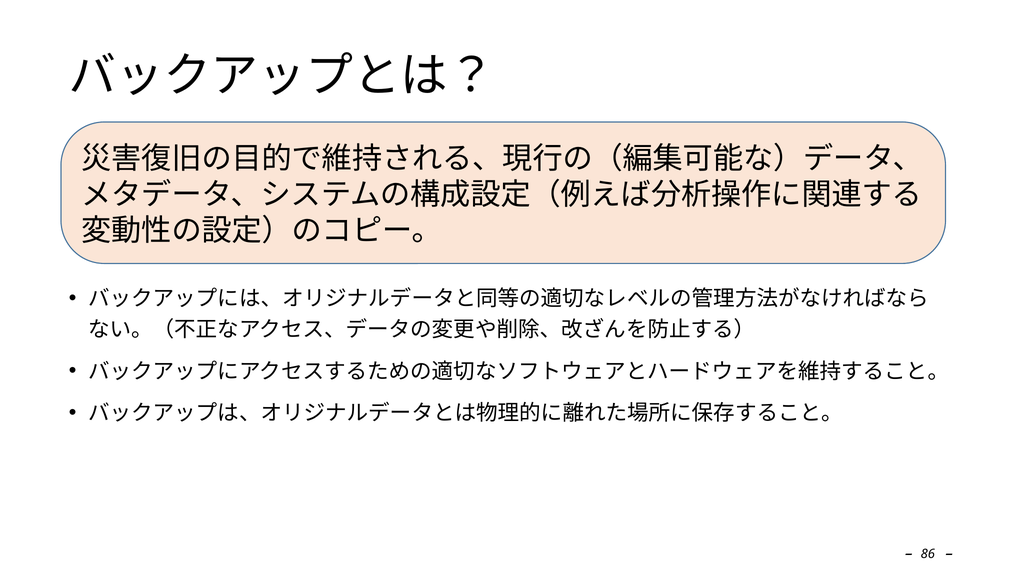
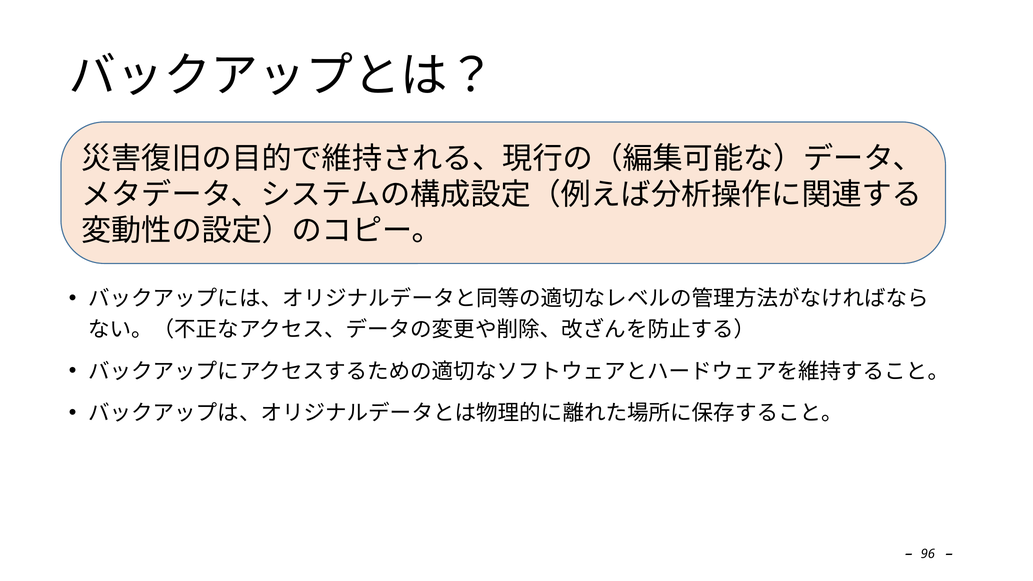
86: 86 -> 96 (928, 554)
